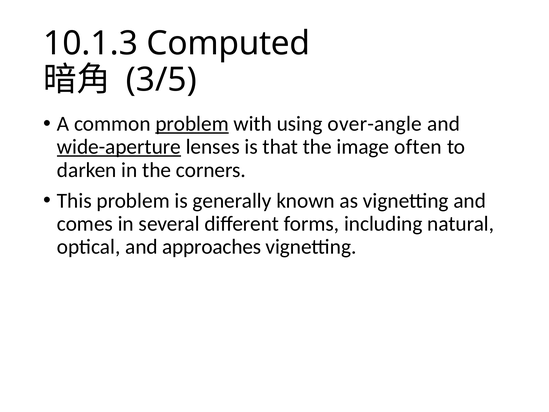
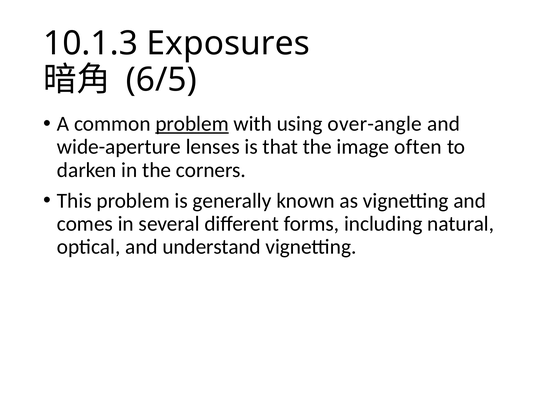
Computed: Computed -> Exposures (228, 43)
3/5: 3/5 -> 6/5 (161, 80)
wide-aperture underline: present -> none (119, 147)
approaches: approaches -> understand (212, 247)
